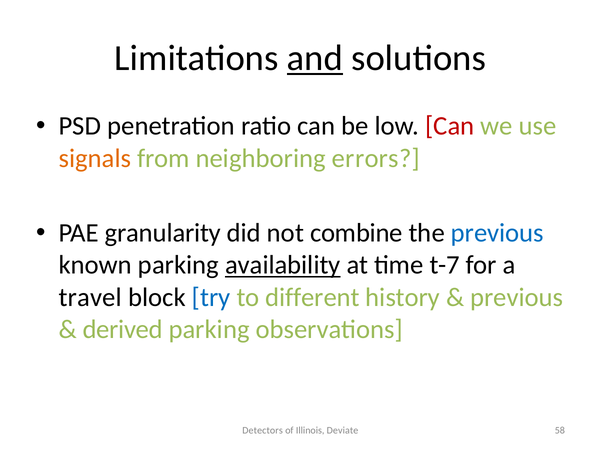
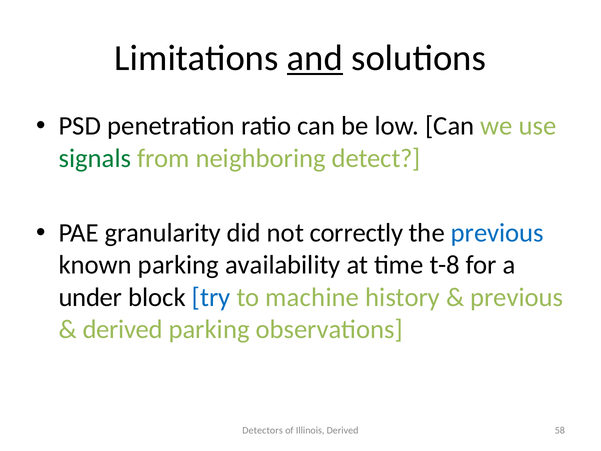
Can colour: red -> black (450, 126)
signals colour: orange -> green (95, 158)
errors: errors -> detect (376, 158)
combine: combine -> correctly (356, 233)
availability underline: present -> none (283, 265)
t-7: t-7 -> t-8 (445, 265)
travel: travel -> under (90, 297)
different: different -> machine (312, 297)
Illinois Deviate: Deviate -> Derived (343, 430)
